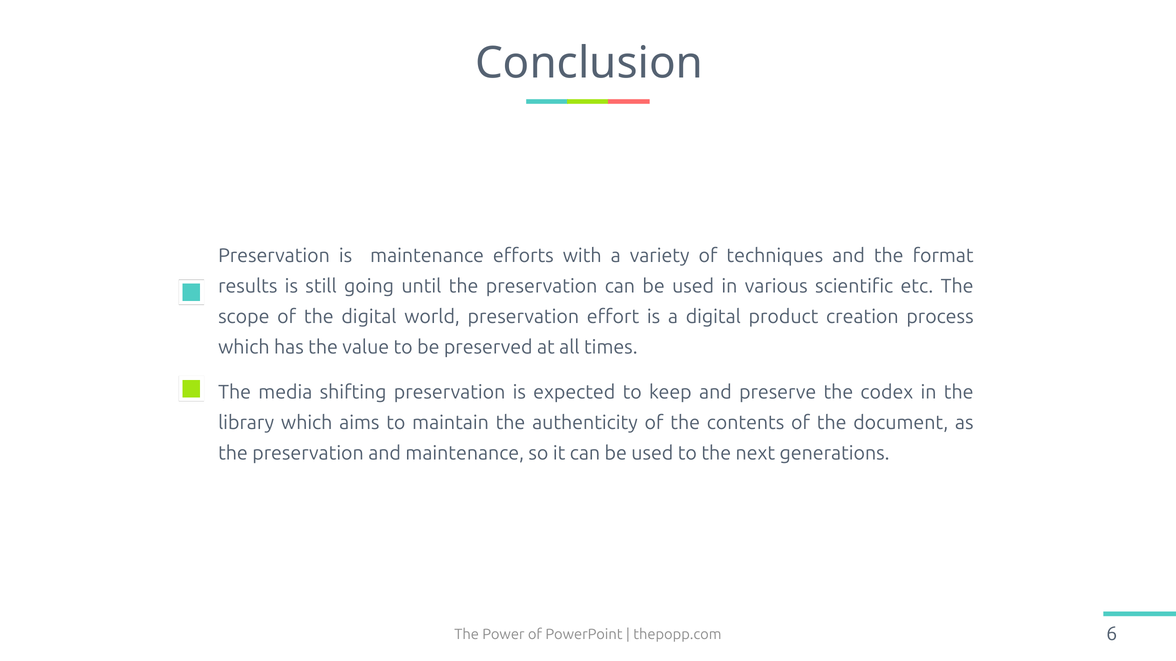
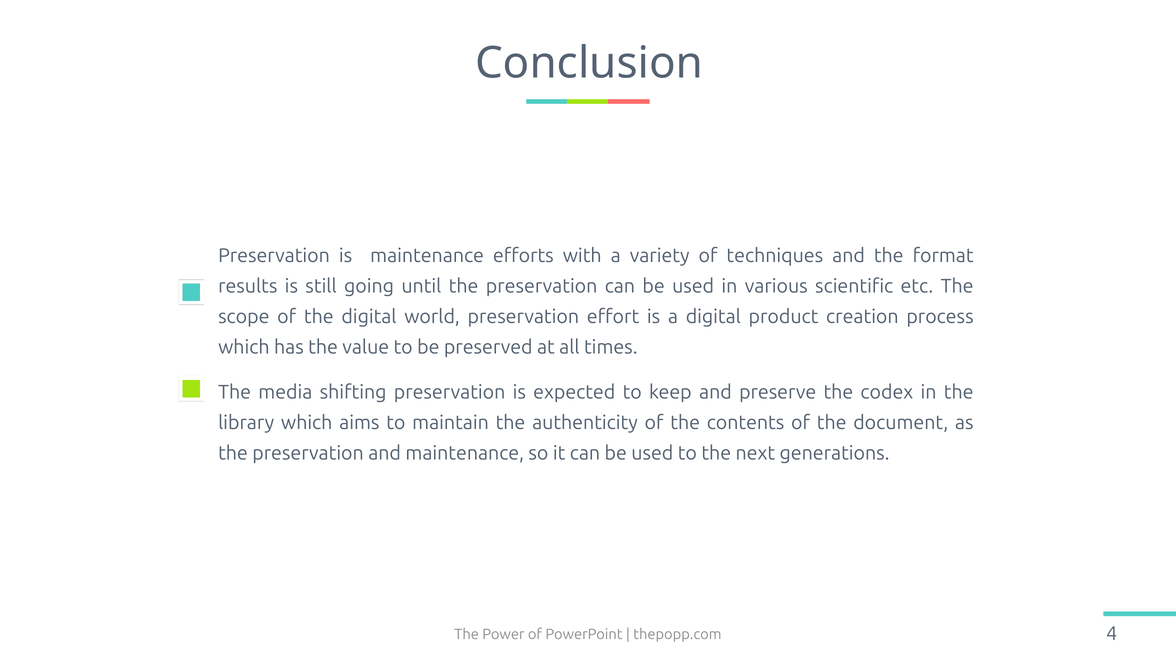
6: 6 -> 4 (1112, 634)
